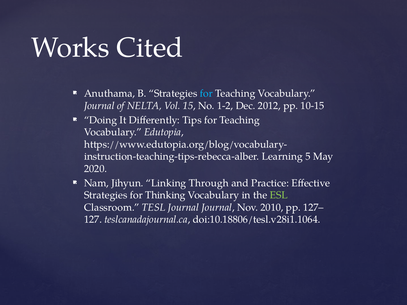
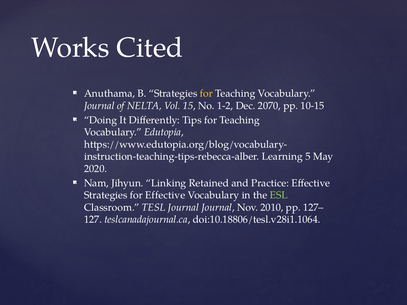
for colour: light blue -> yellow (206, 94)
2012: 2012 -> 2070 (269, 106)
Through: Through -> Retained (209, 183)
for Thinking: Thinking -> Effective (165, 195)
